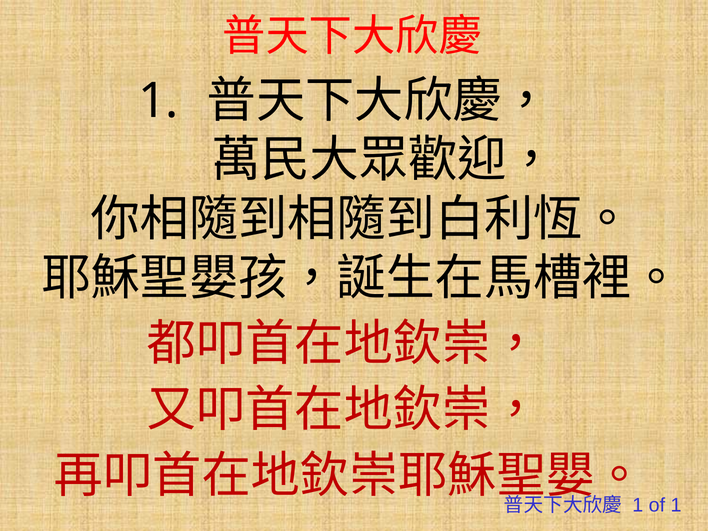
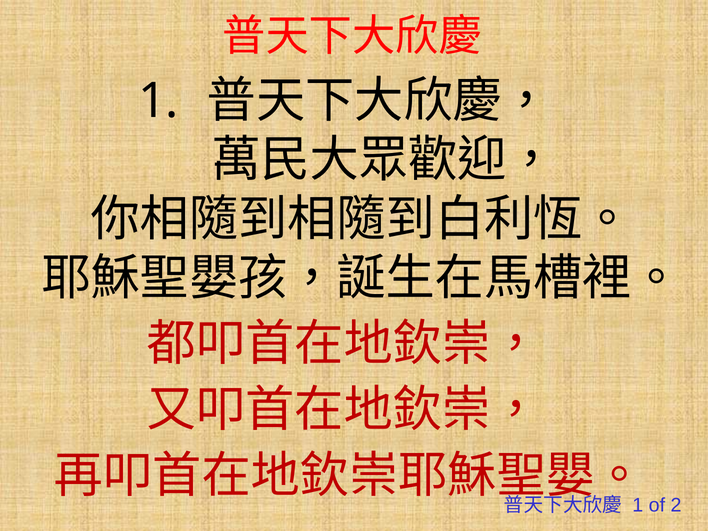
of 1: 1 -> 2 (676, 505)
